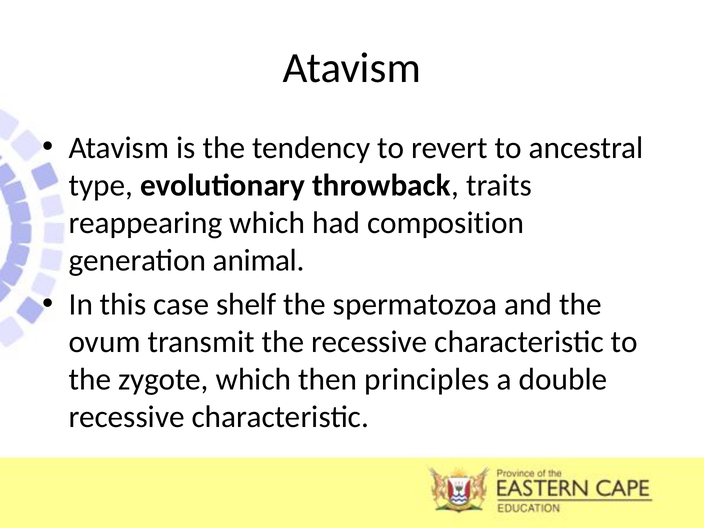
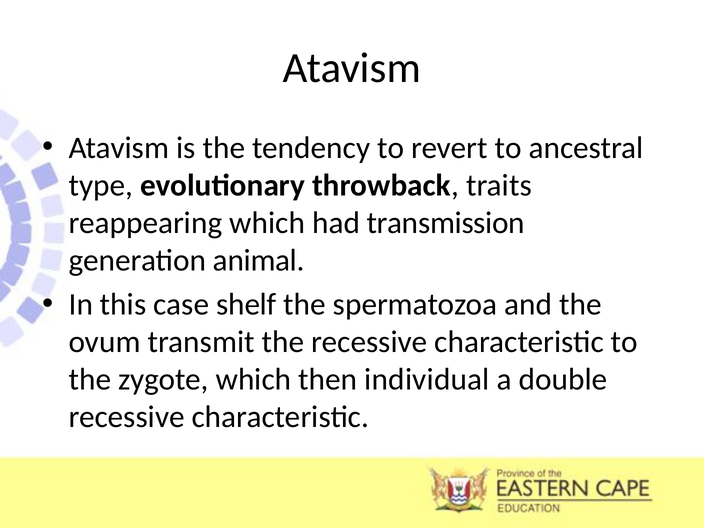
composition: composition -> transmission (446, 223)
principles: principles -> individual (427, 379)
